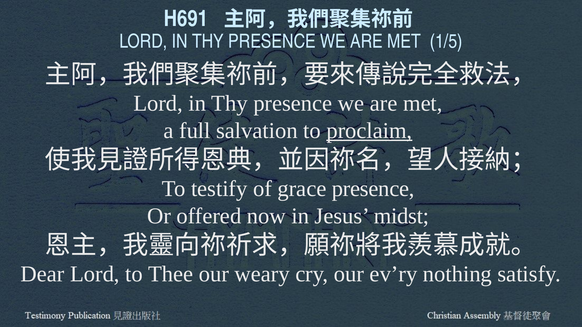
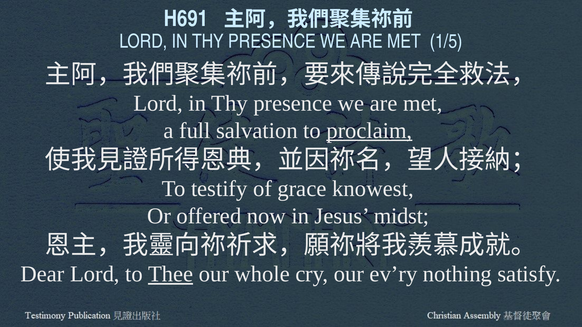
grace presence: presence -> knowest (373, 189)
Thee underline: none -> present (171, 274)
weary: weary -> whole (262, 274)
